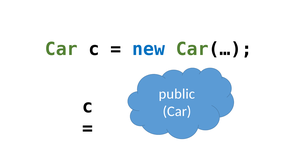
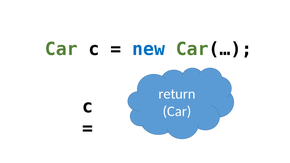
public: public -> return (177, 94)
